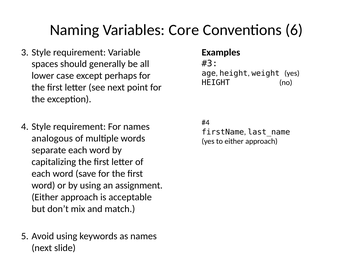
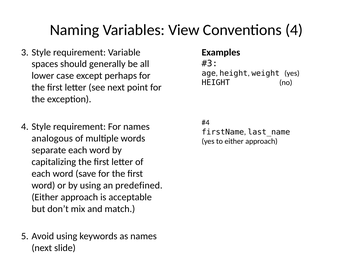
Core: Core -> View (184, 30)
Conventions 6: 6 -> 4 (294, 30)
assignment: assignment -> predefined (139, 186)
